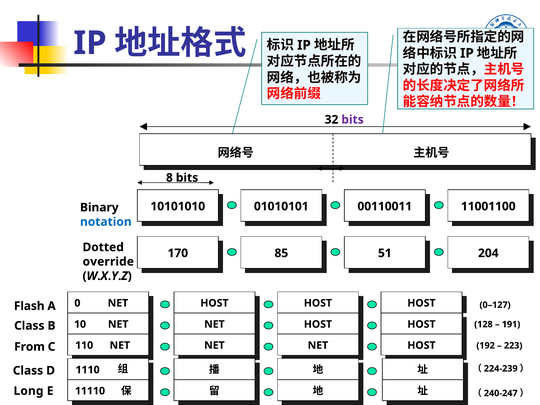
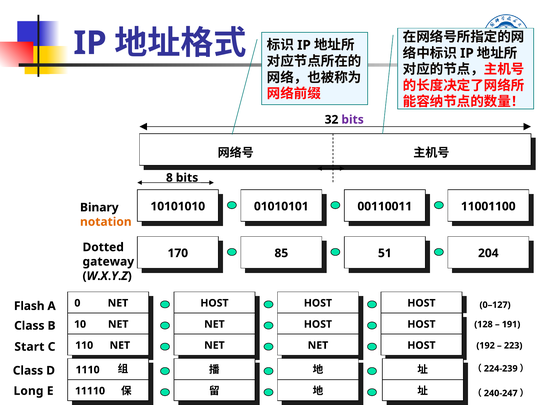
notation colour: blue -> orange (106, 222)
override: override -> gateway (108, 262)
From: From -> Start (29, 347)
